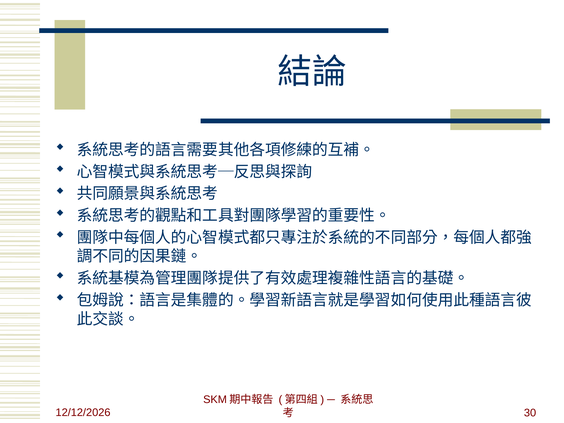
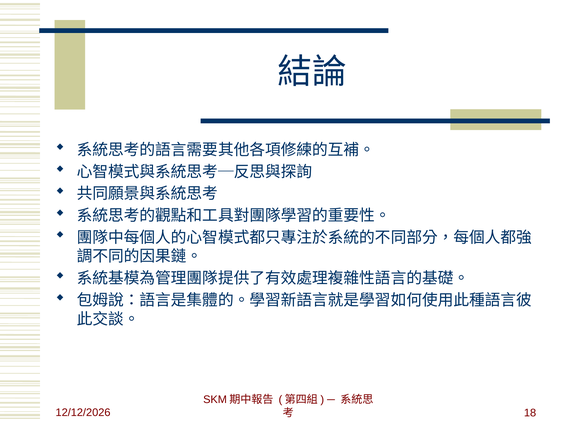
30: 30 -> 18 (530, 413)
